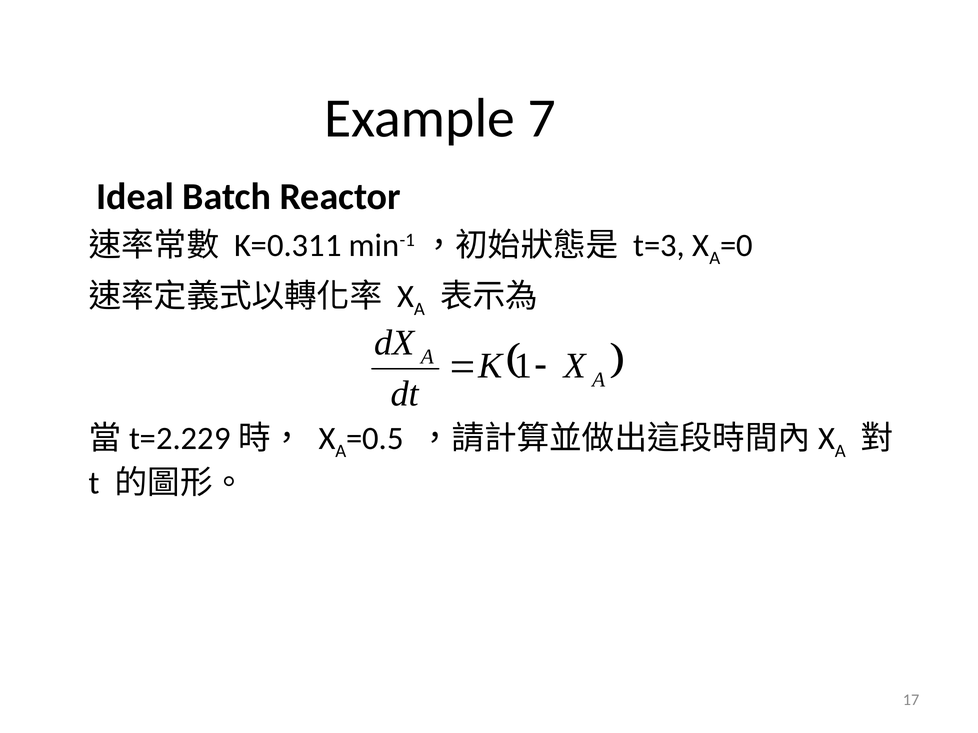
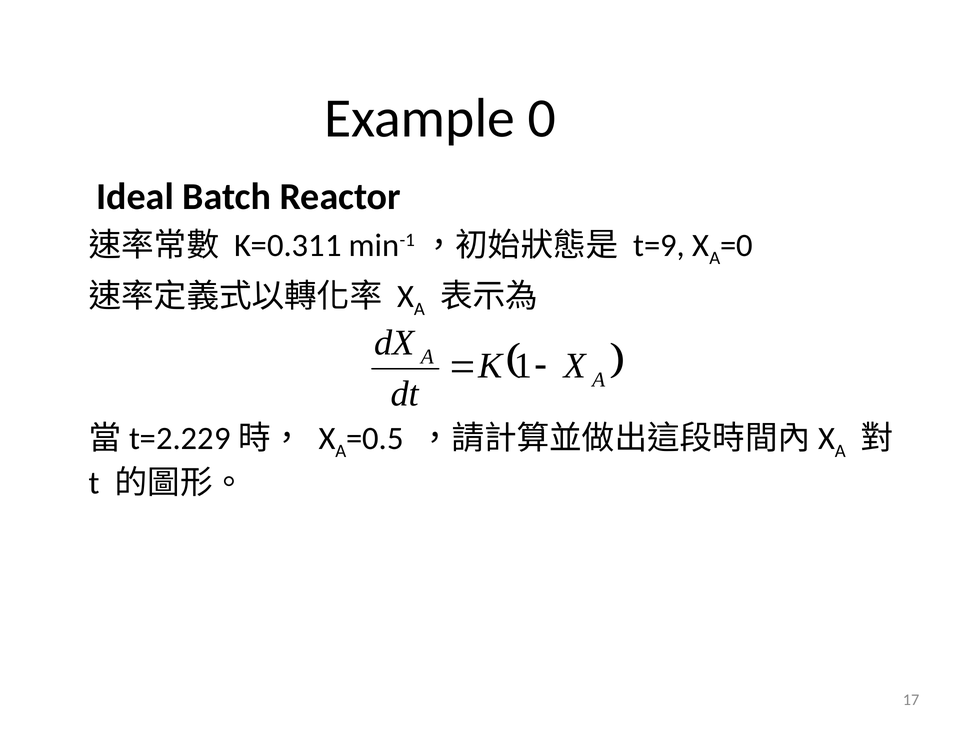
7: 7 -> 0 (542, 119)
t=3: t=3 -> t=9 (659, 245)
